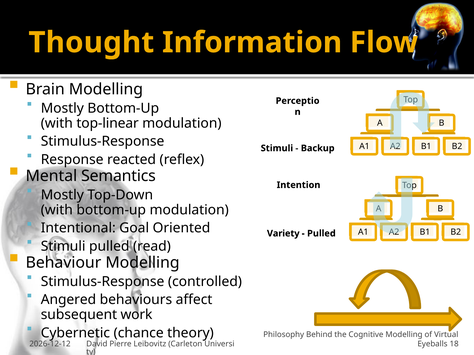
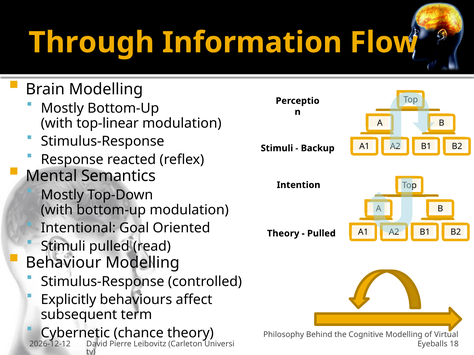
Thought: Thought -> Through (91, 43)
Variety: Variety -> Theory (283, 234)
Angered: Angered -> Explicitly (68, 300)
work: work -> term (136, 315)
